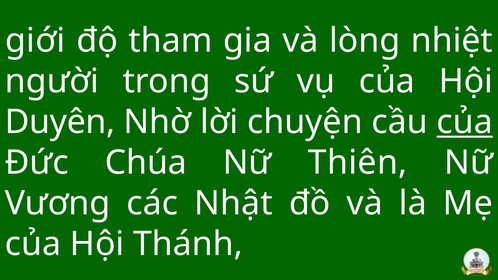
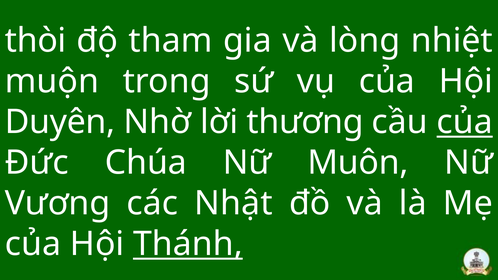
giới: giới -> thòi (36, 41)
người: người -> muộn (52, 81)
chuyện: chuyện -> thương (305, 122)
Thiên: Thiên -> Muôn (358, 163)
Thánh underline: none -> present (188, 244)
